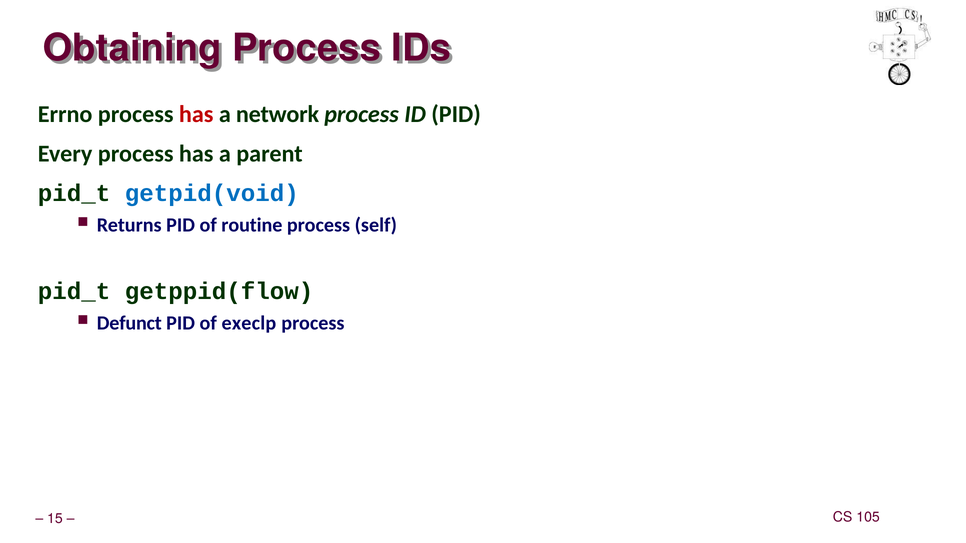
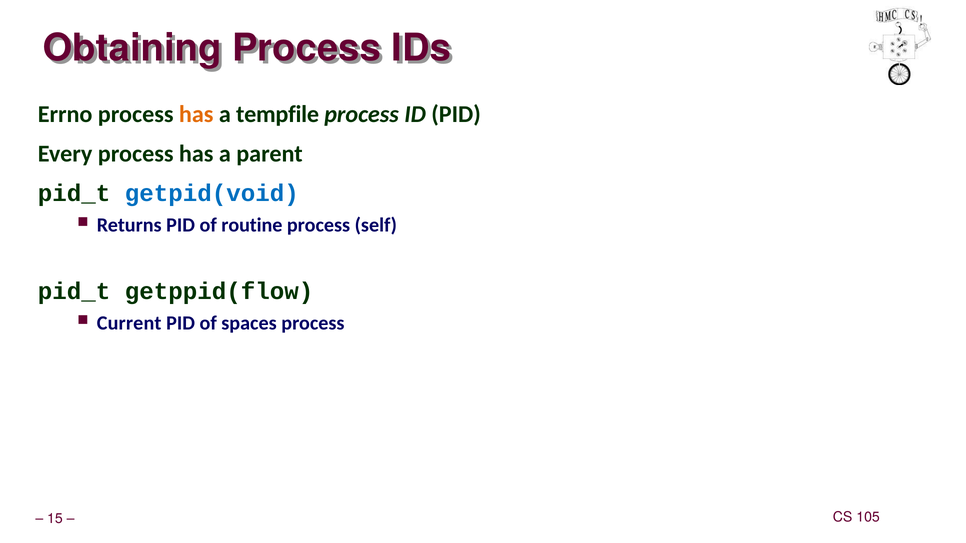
has colour: red -> orange (196, 114)
network: network -> tempfile (278, 114)
Defunct: Defunct -> Current (129, 323)
execlp: execlp -> spaces (249, 323)
